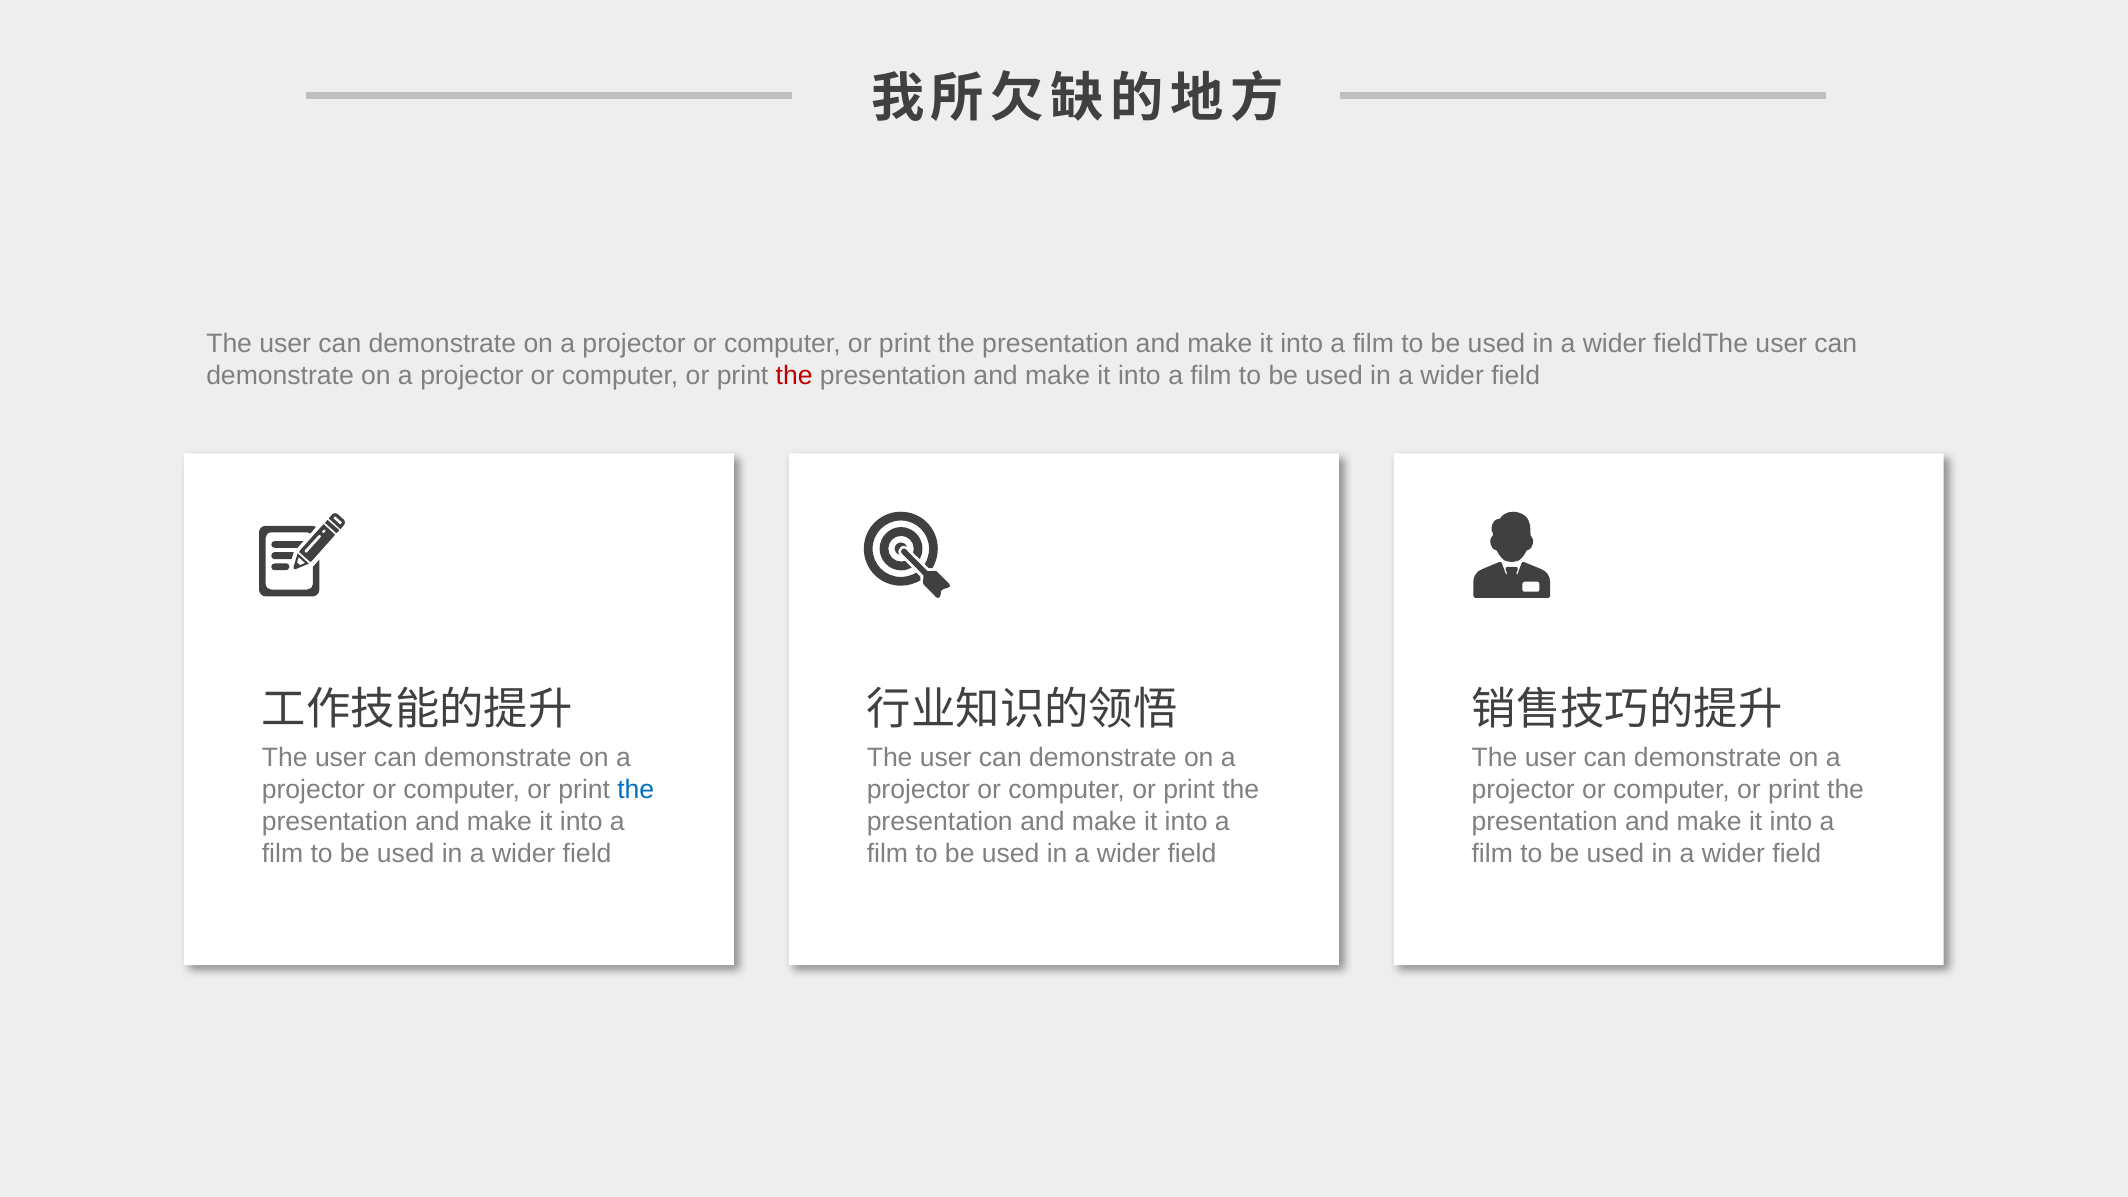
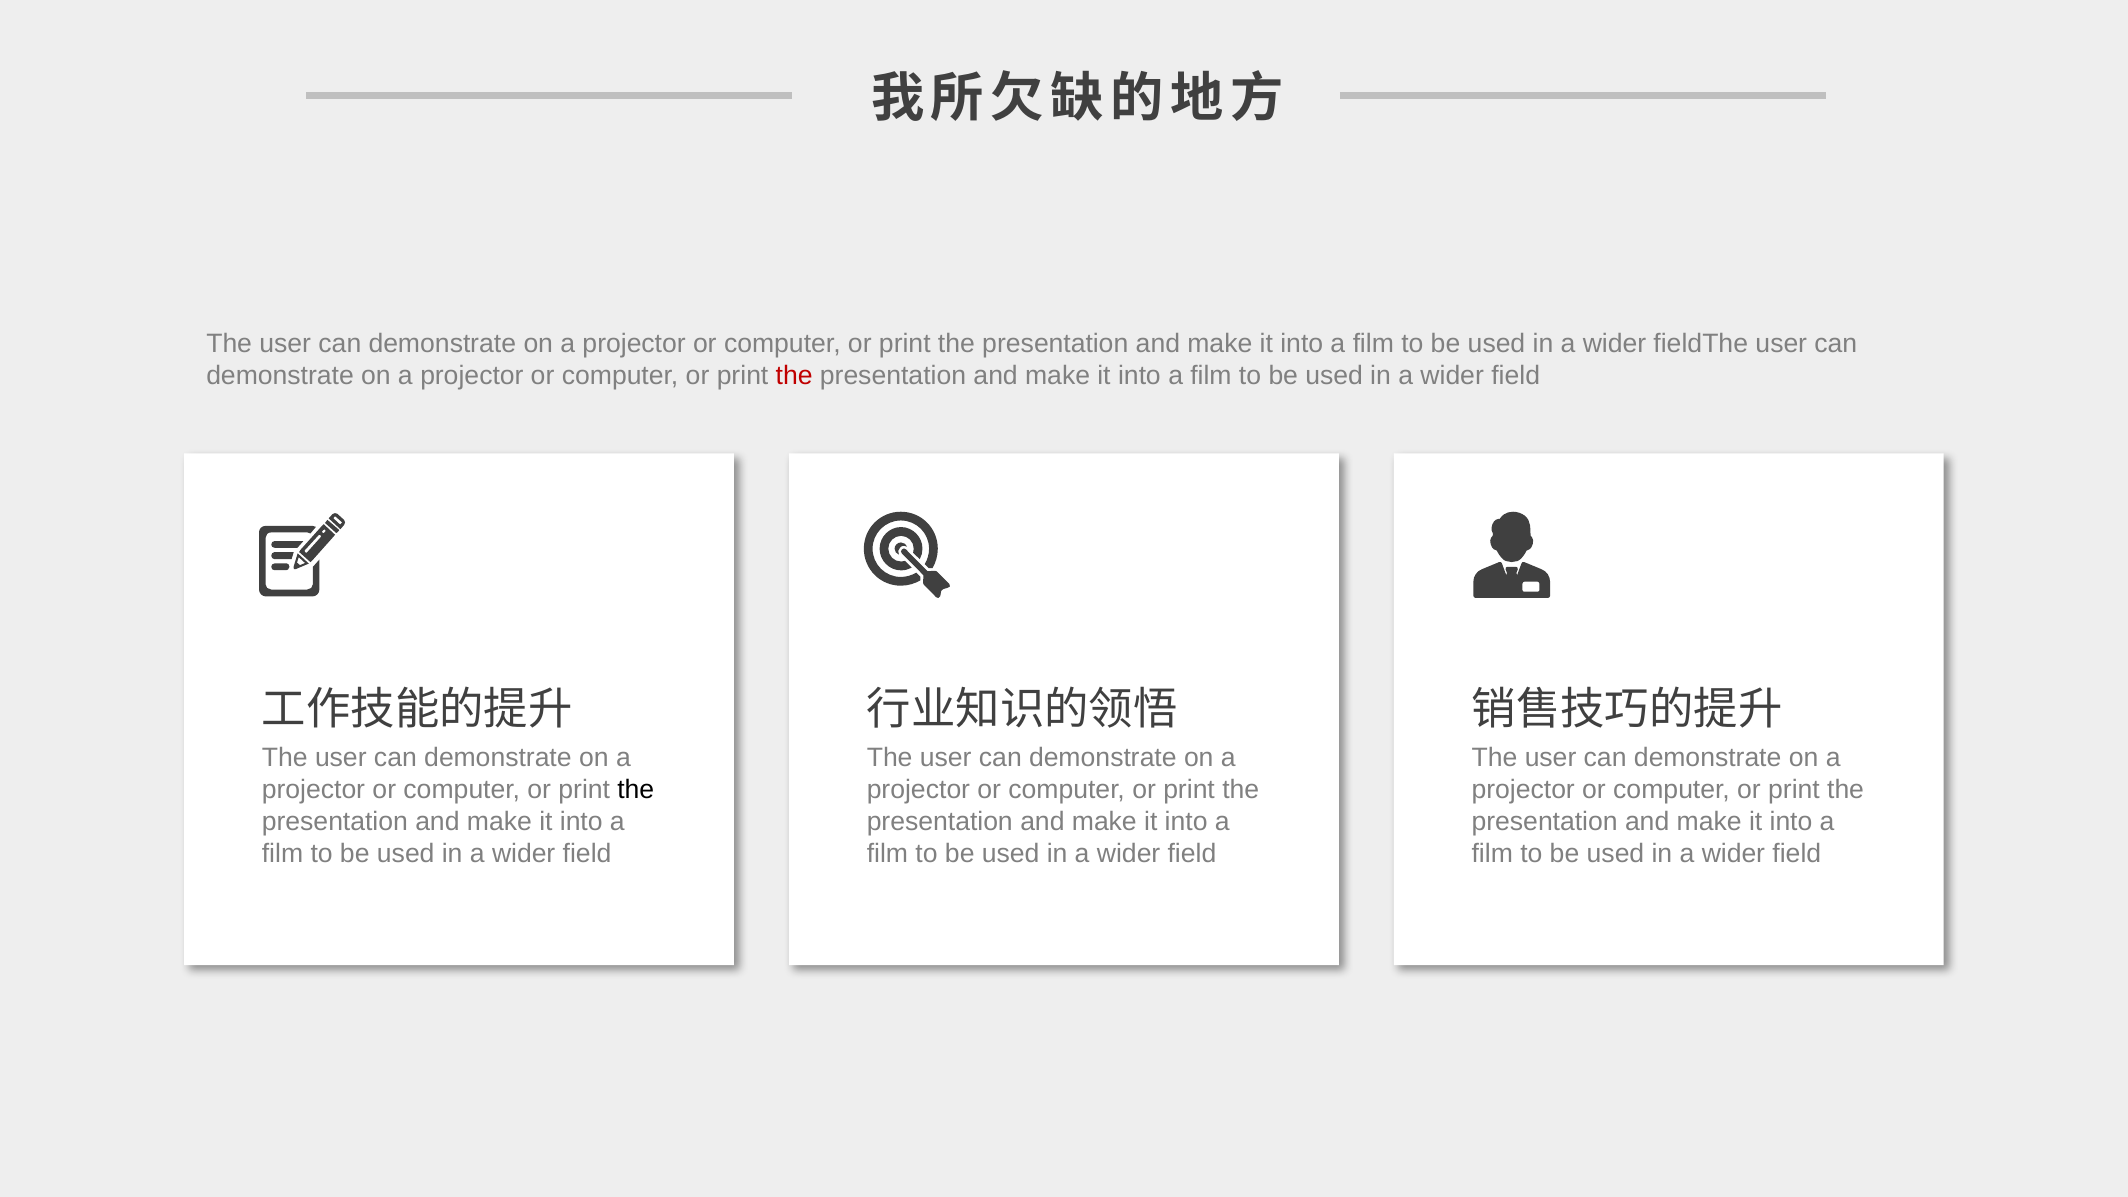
the colour: blue -> black (636, 790)
